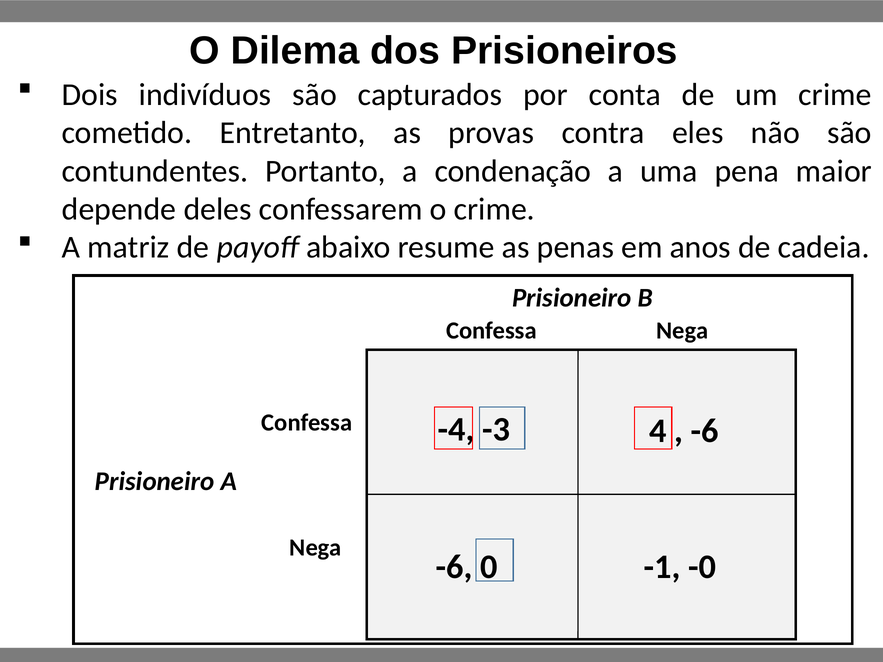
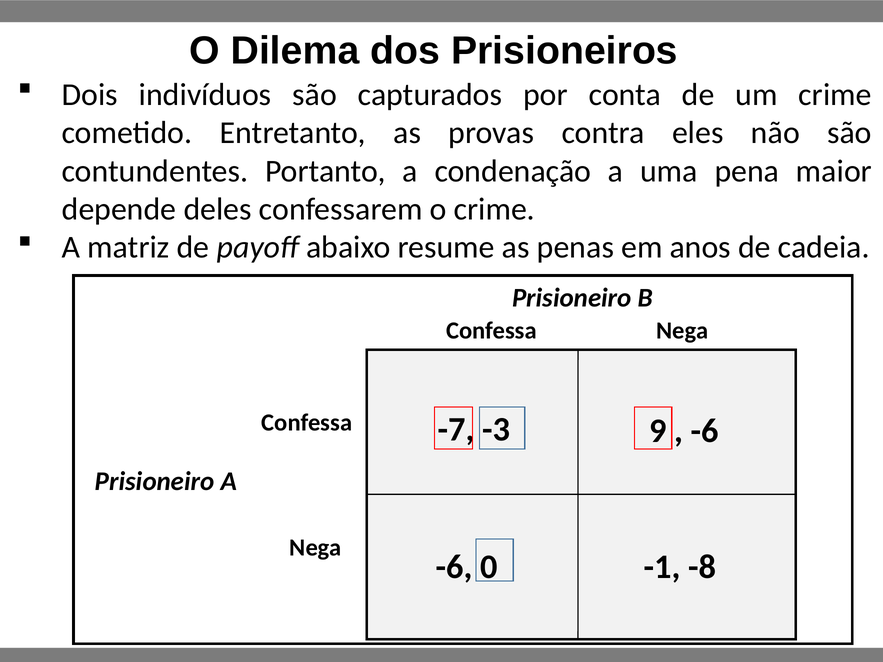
-4: -4 -> -7 (456, 429)
4: 4 -> 9 (658, 431)
-0: -0 -> -8 (702, 567)
